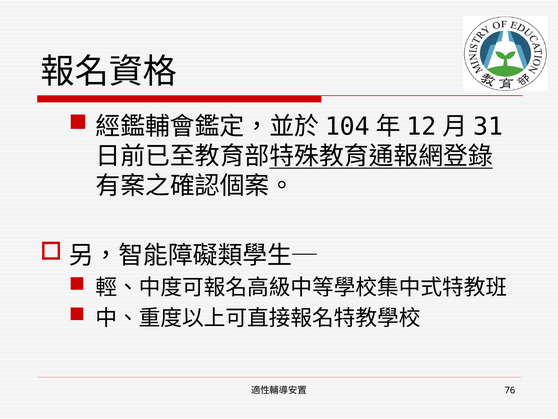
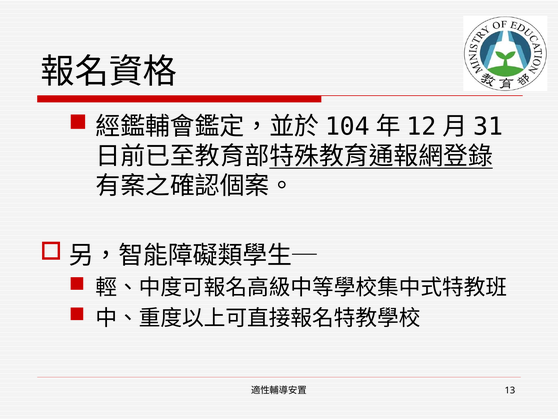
76: 76 -> 13 (510, 390)
